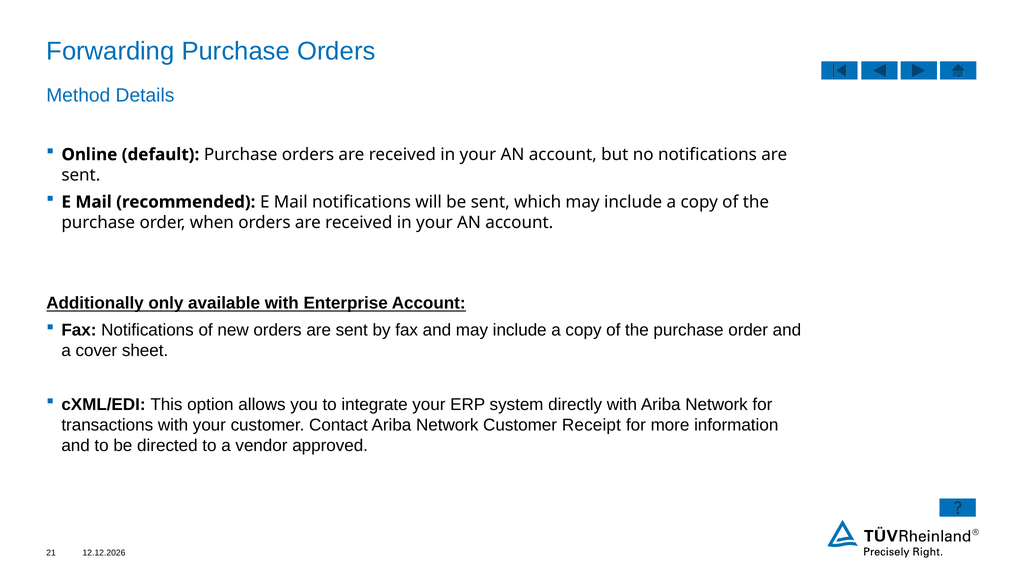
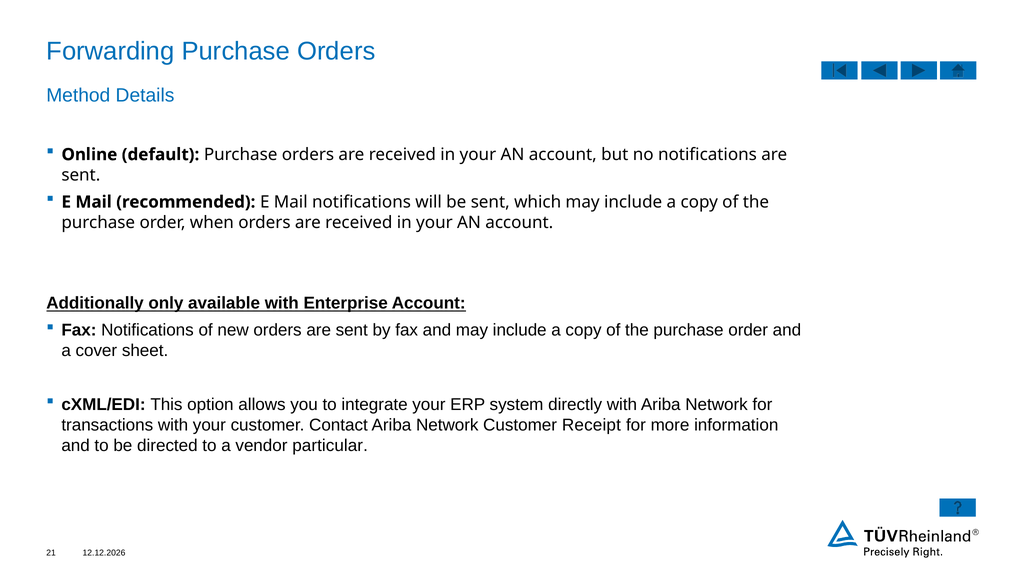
approved: approved -> particular (330, 445)
